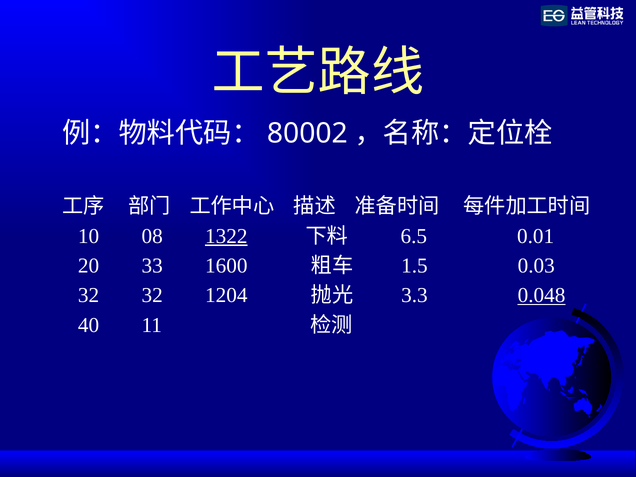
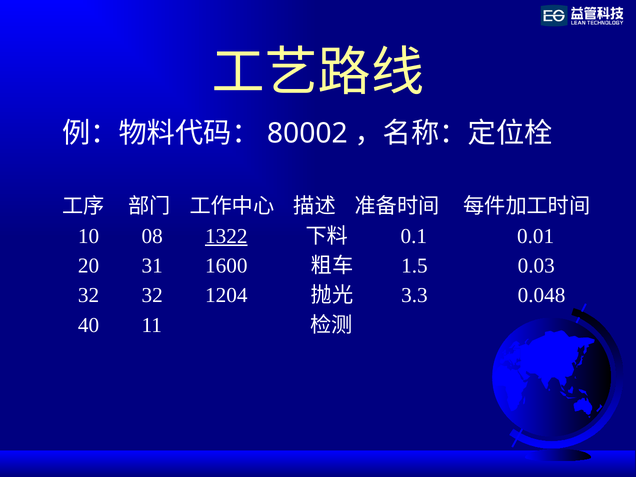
6.5: 6.5 -> 0.1 (414, 236)
33: 33 -> 31 (152, 266)
0.048 underline: present -> none (542, 295)
